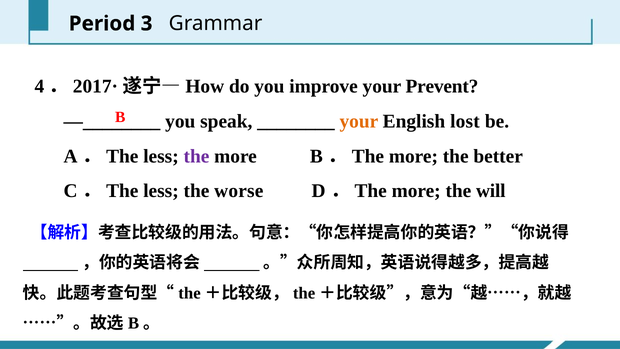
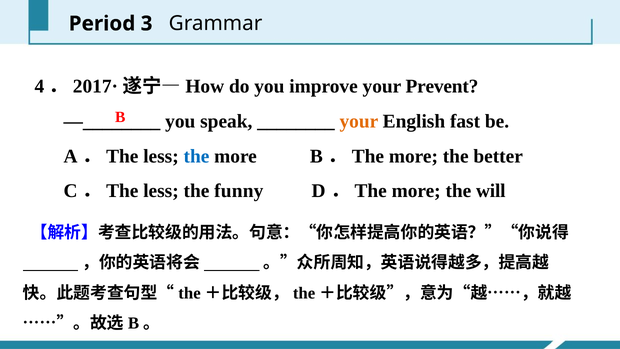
lost: lost -> fast (465, 121)
the colour: purple -> blue (196, 156)
worse: worse -> funny (239, 191)
